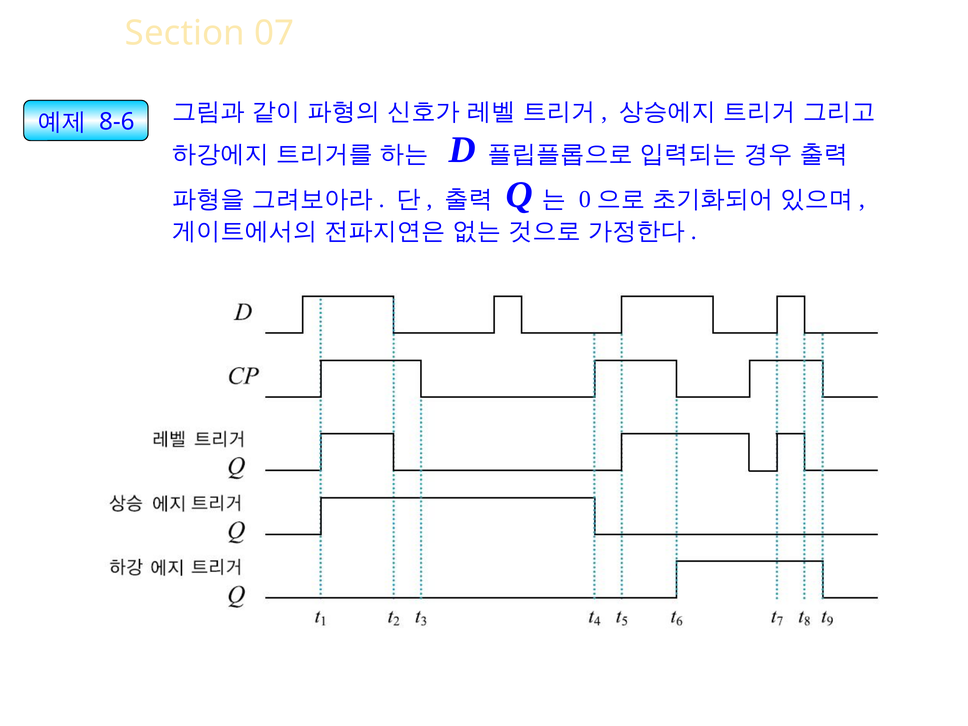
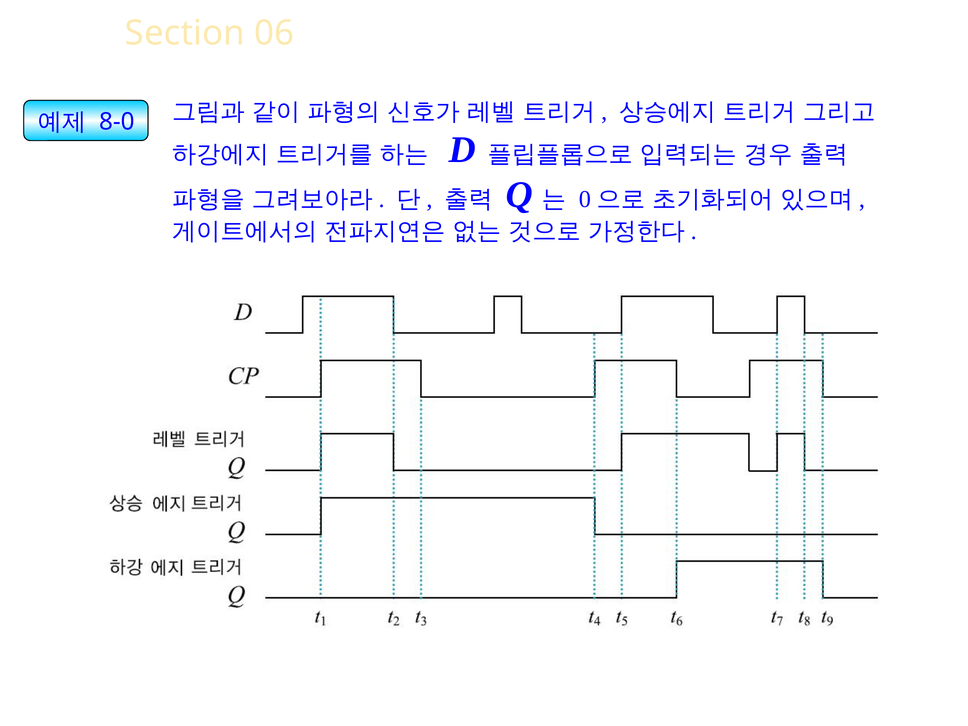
07: 07 -> 06 (274, 33)
8-6: 8-6 -> 8-0 (117, 122)
